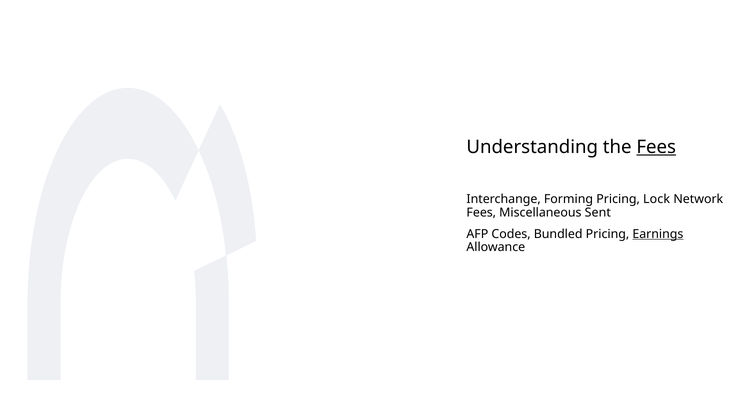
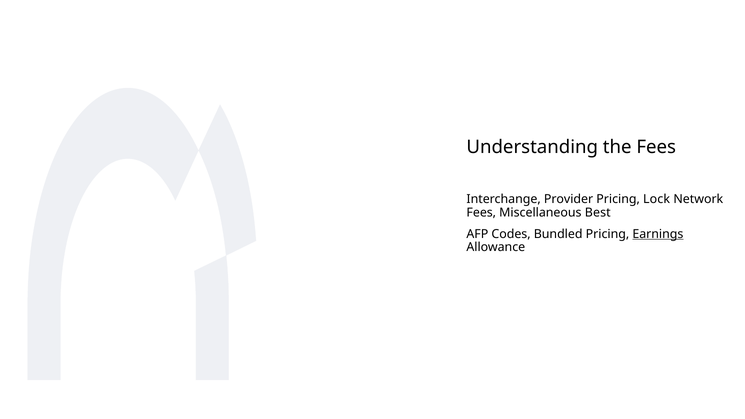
Fees underline: present -> none (656, 147)
Forming: Forming -> Provider (569, 199)
Sent: Sent -> Best (598, 213)
